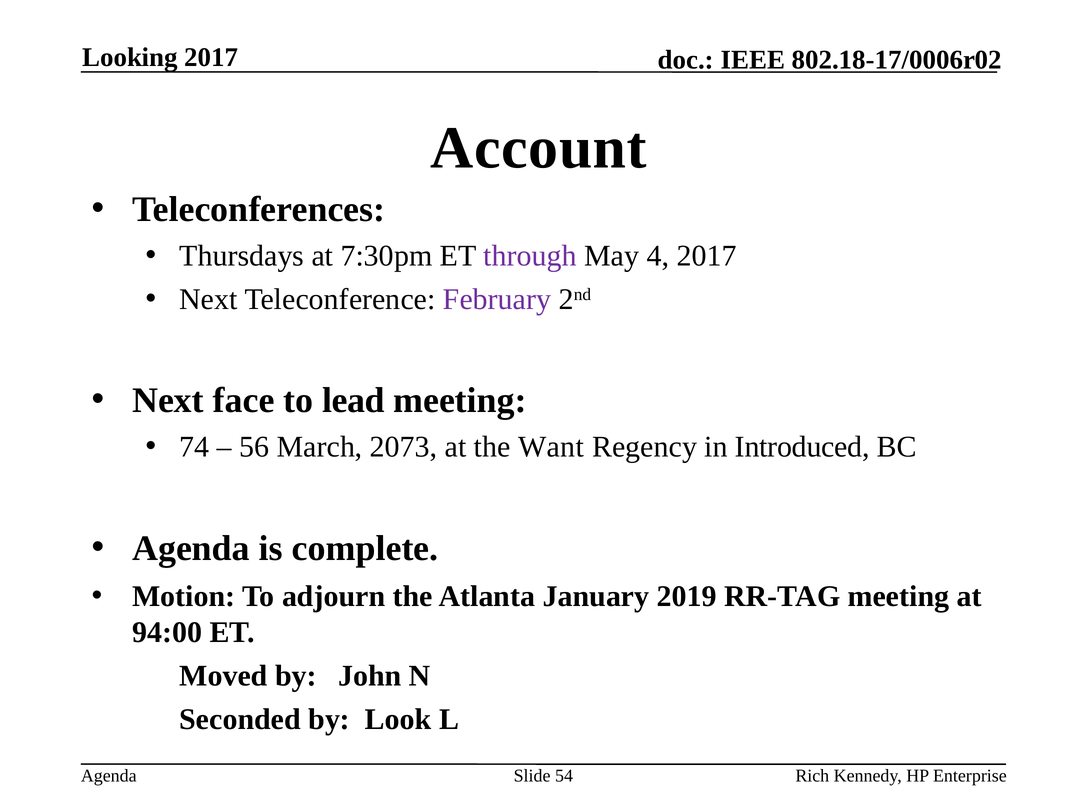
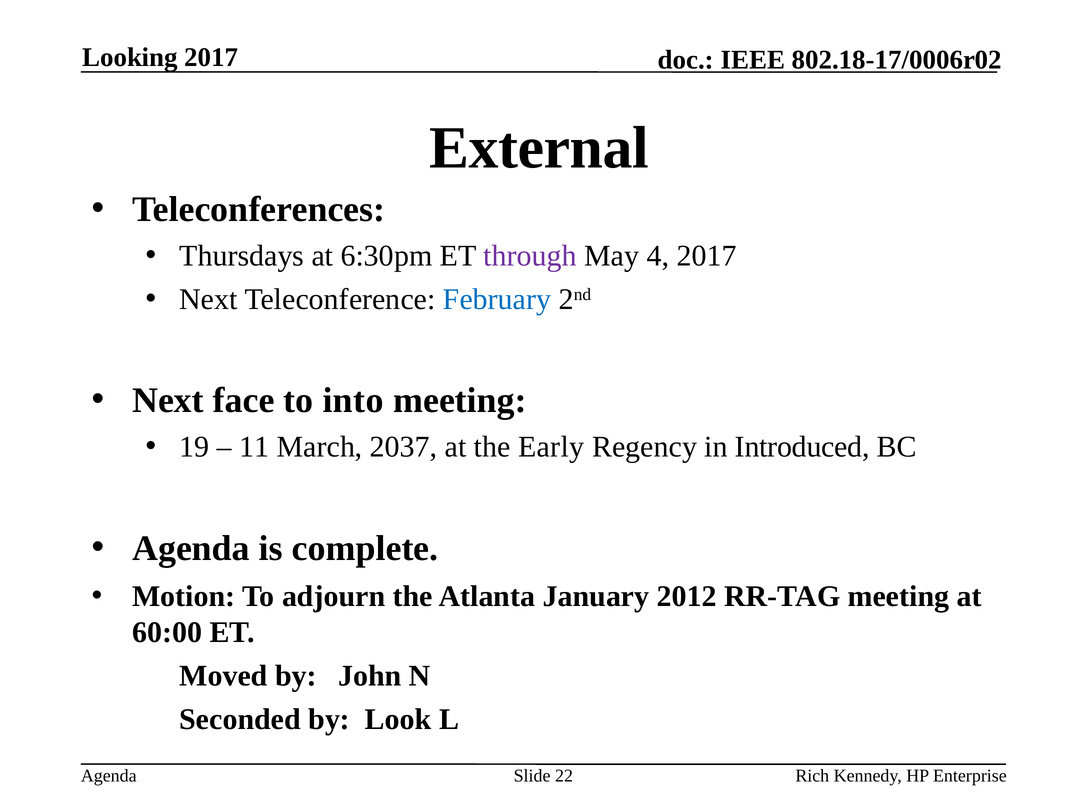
Account: Account -> External (539, 148)
7:30pm: 7:30pm -> 6:30pm (386, 256)
February colour: purple -> blue (497, 299)
lead: lead -> into (353, 400)
74: 74 -> 19 (194, 447)
56: 56 -> 11 (254, 447)
2073: 2073 -> 2037 (404, 447)
Want: Want -> Early (551, 447)
2019: 2019 -> 2012 (687, 596)
94:00: 94:00 -> 60:00 (167, 632)
54: 54 -> 22 (564, 775)
